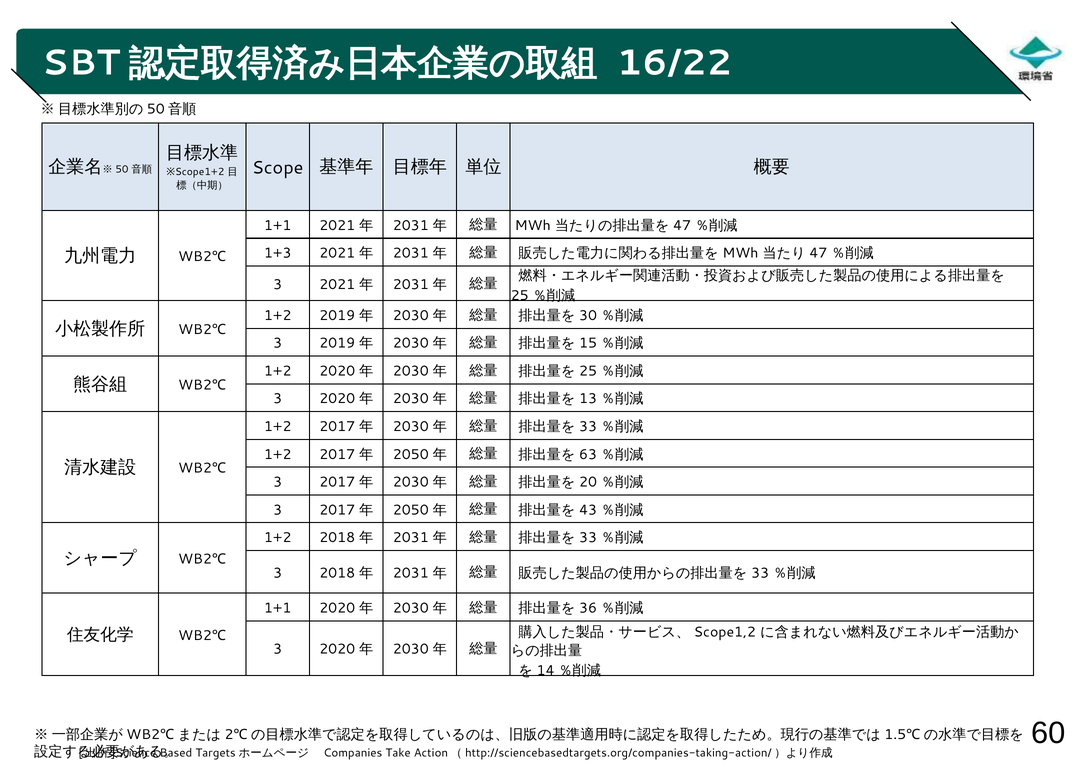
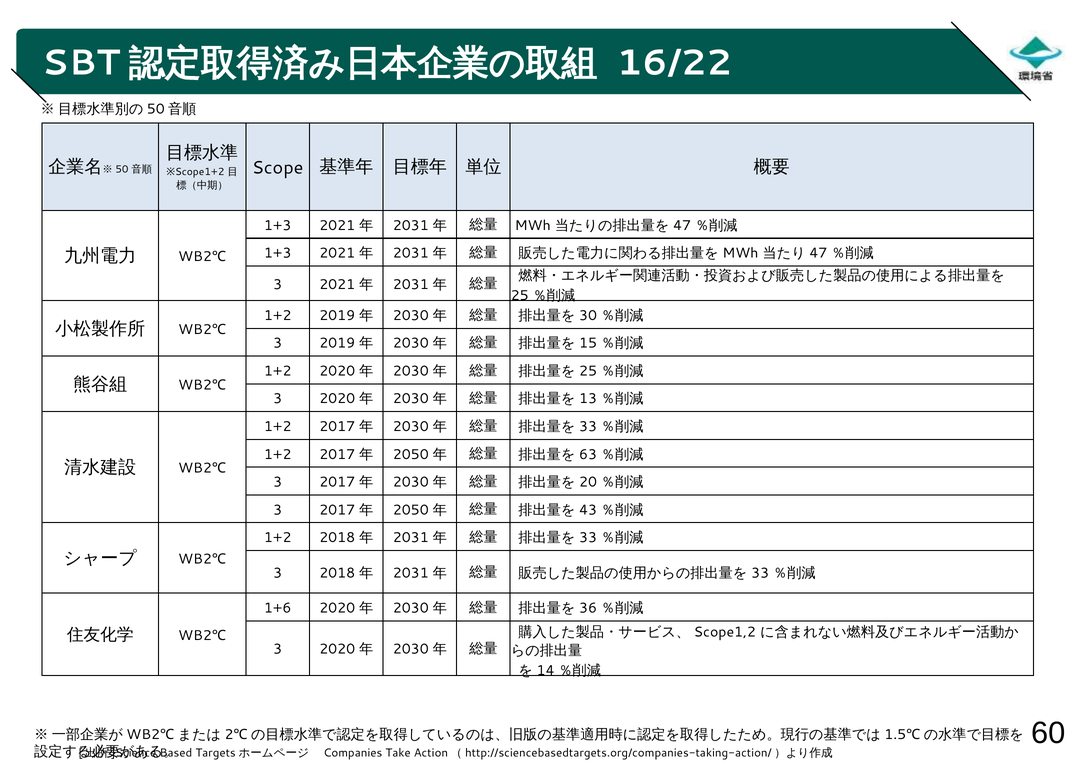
1+1: 1+1 -> 1+3 (278, 226)
1+1: 1+1 -> 1+6 (278, 608)
